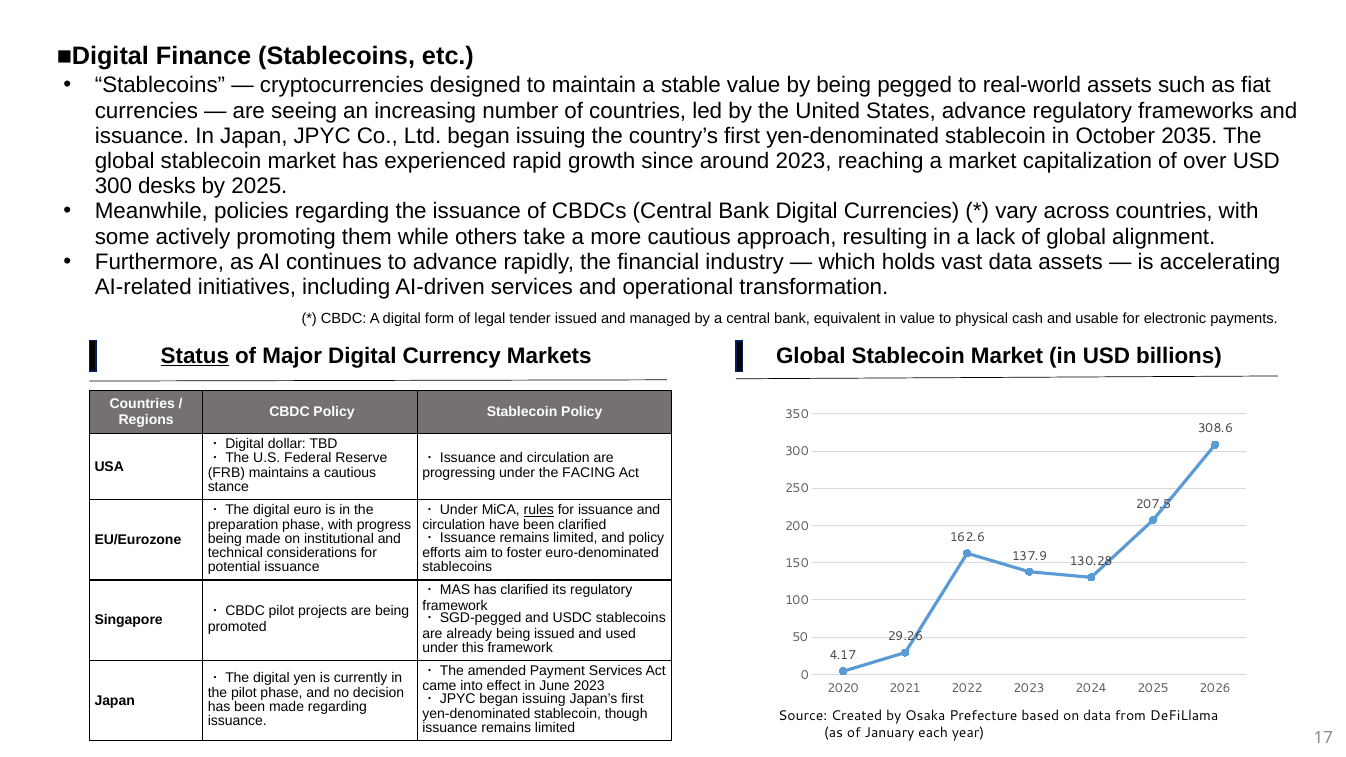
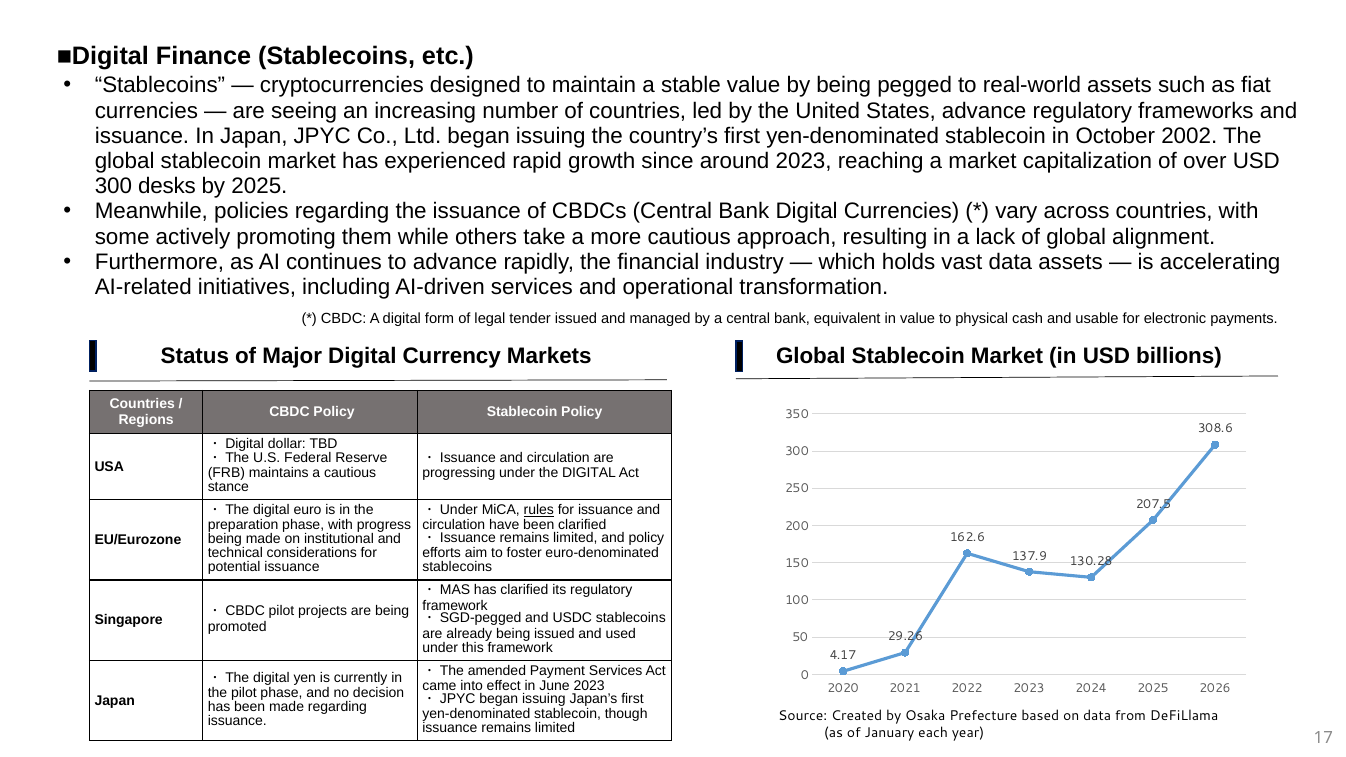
2035: 2035 -> 2002 (1189, 136)
Status underline: present -> none (195, 356)
the FACING: FACING -> DIGITAL (589, 473)
